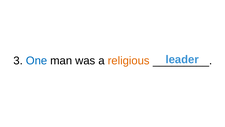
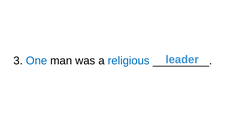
religious colour: orange -> blue (129, 61)
